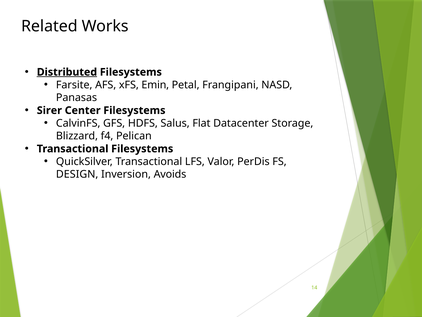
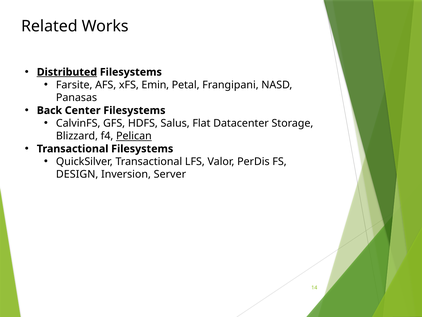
Sirer: Sirer -> Back (49, 110)
Pelican underline: none -> present (134, 136)
Avoids: Avoids -> Server (170, 174)
